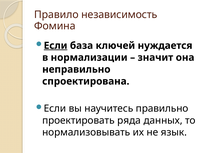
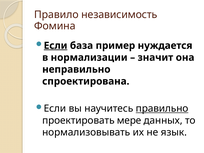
ключей: ключей -> пример (115, 46)
правильно underline: none -> present (162, 109)
ряда: ряда -> мере (129, 120)
